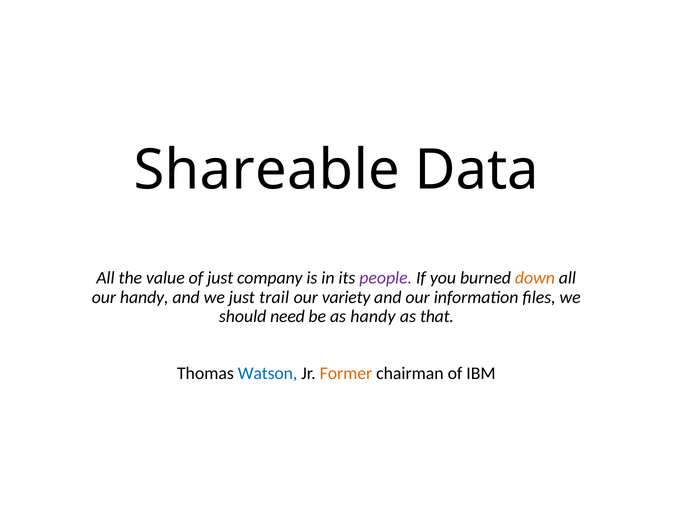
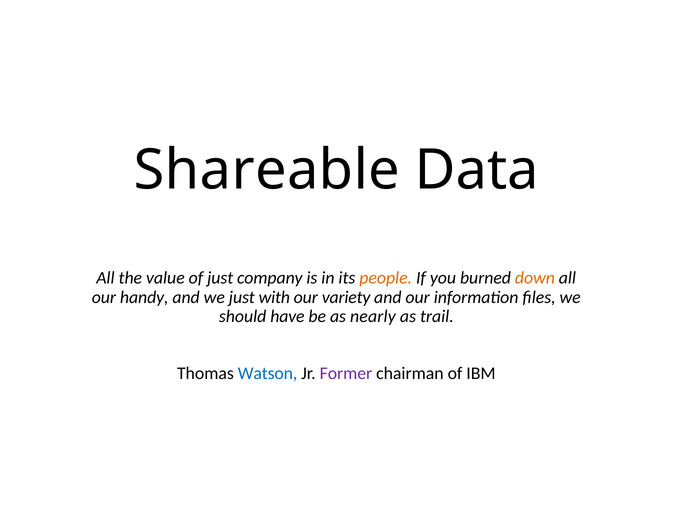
people colour: purple -> orange (386, 278)
trail: trail -> with (274, 297)
need: need -> have (287, 316)
as handy: handy -> nearly (373, 316)
that: that -> trail (437, 316)
Former colour: orange -> purple (346, 373)
